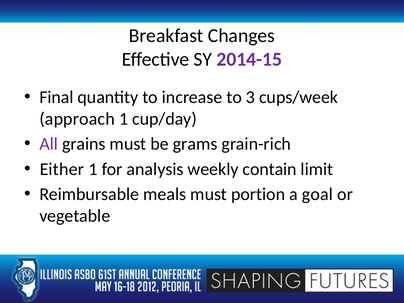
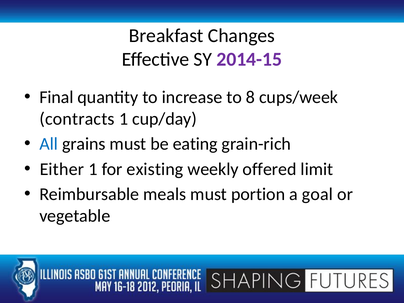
3: 3 -> 8 (250, 97)
approach: approach -> contracts (77, 119)
All colour: purple -> blue (49, 144)
grams: grams -> eating (195, 144)
analysis: analysis -> existing (155, 169)
contain: contain -> offered (270, 169)
